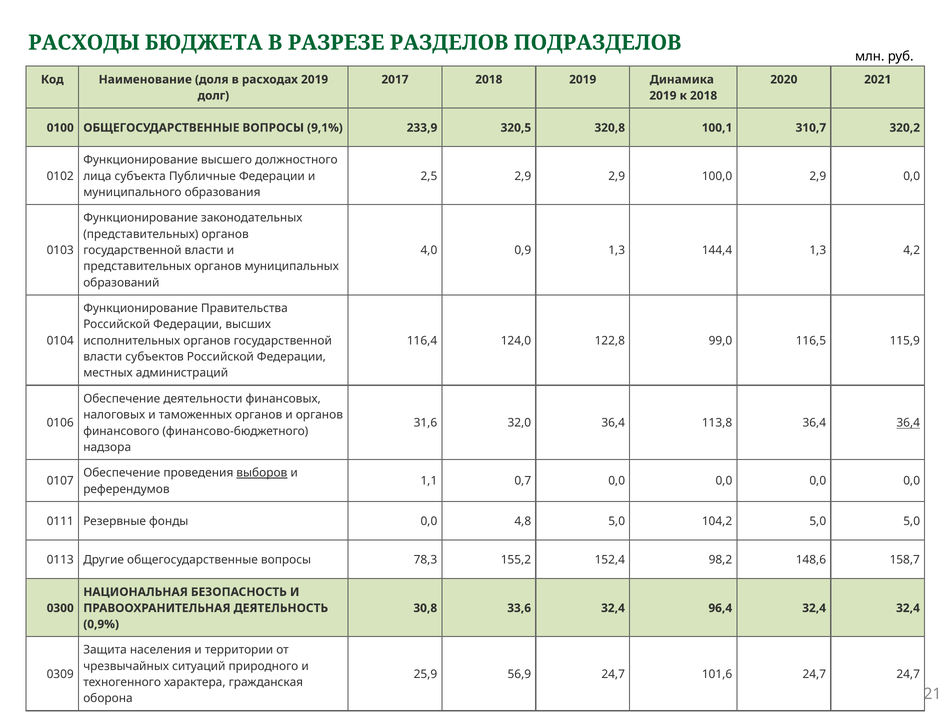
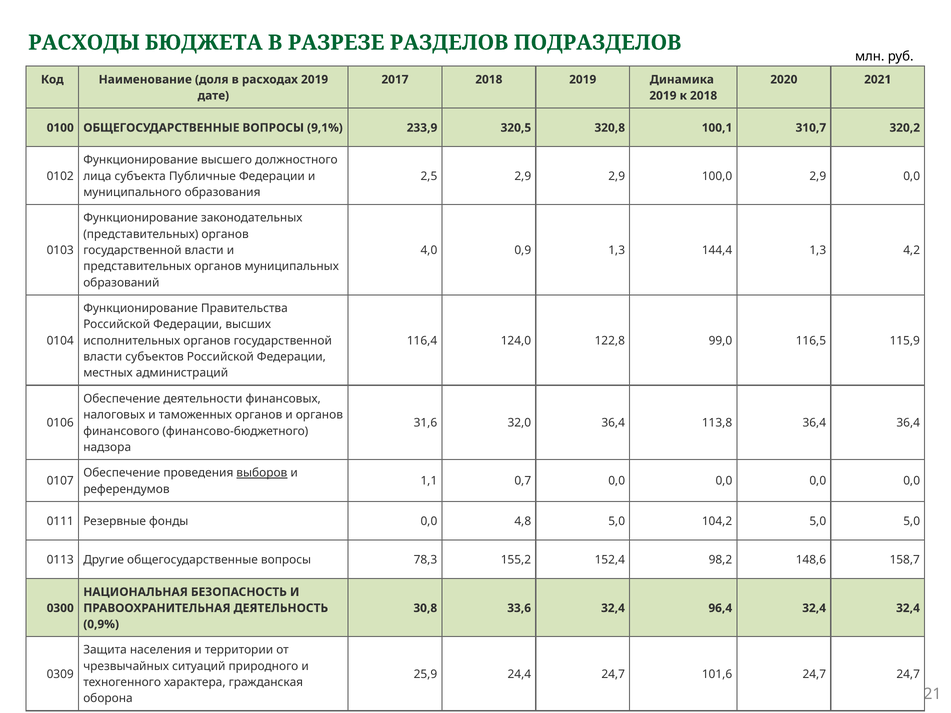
долг: долг -> дате (213, 96)
36,4 underline: present -> none (908, 423)
56,9: 56,9 -> 24,4 (519, 675)
